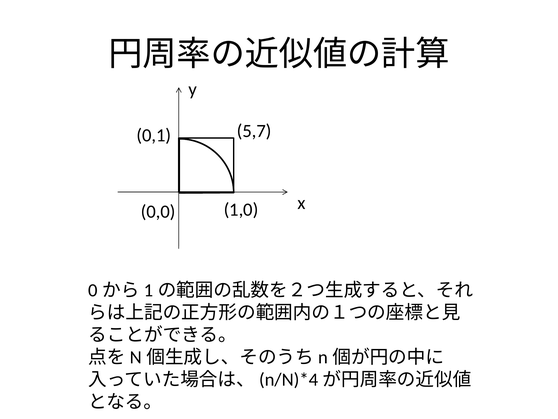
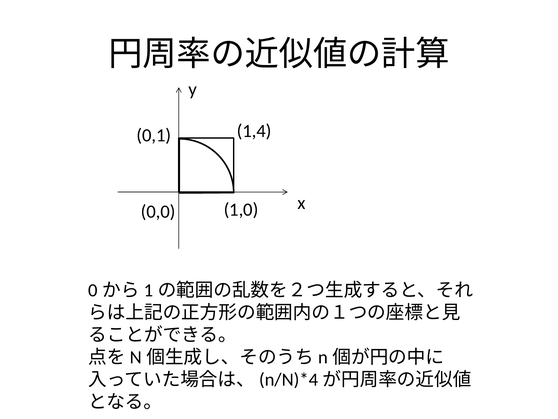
5,7: 5,7 -> 1,4 (254, 131)
